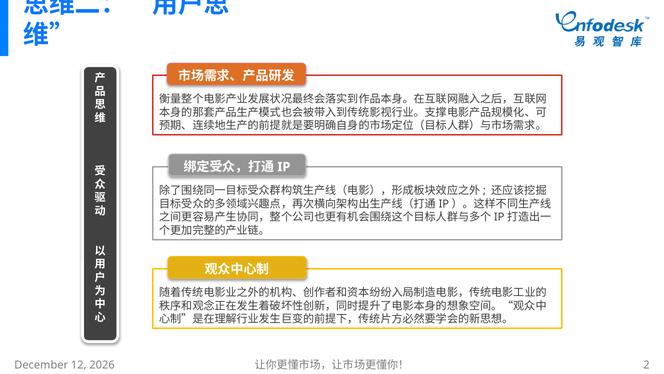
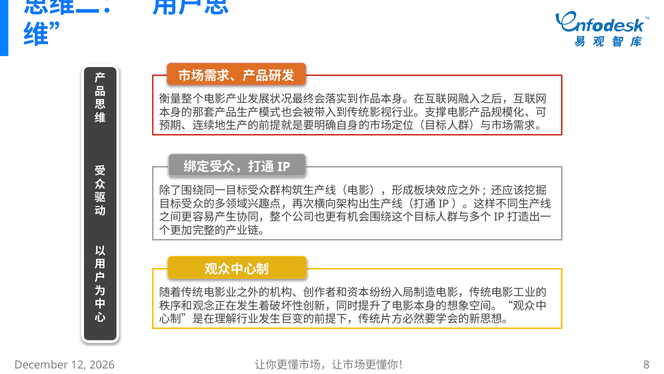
2: 2 -> 8 (647, 365)
